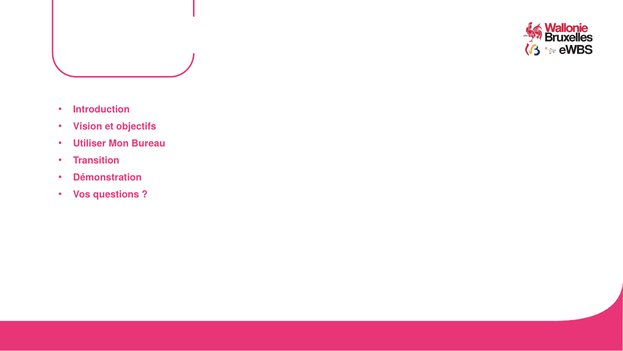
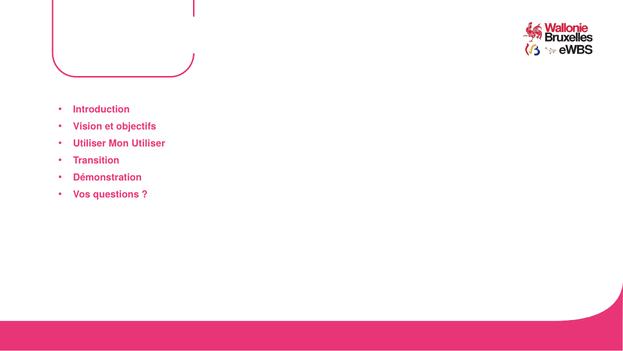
Mon Bureau: Bureau -> Utiliser (148, 143)
